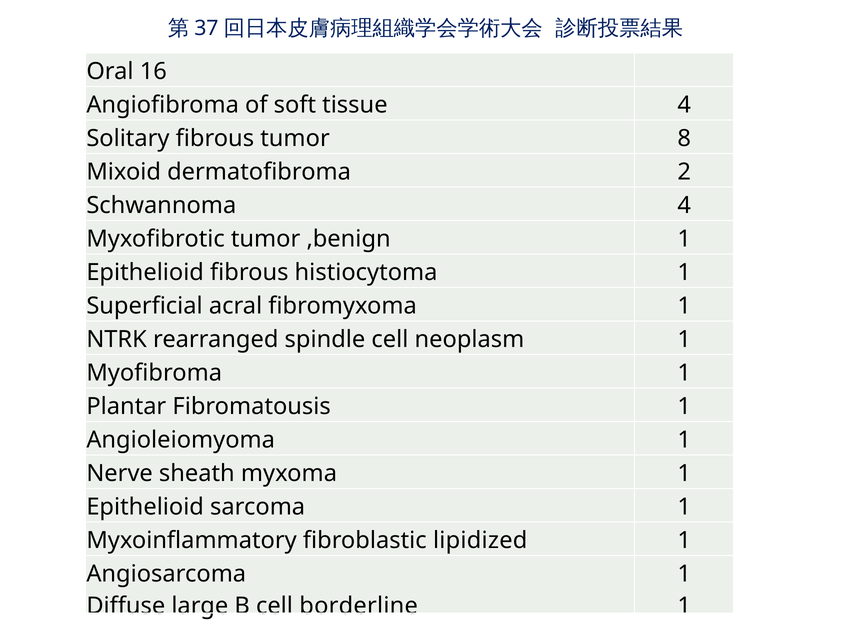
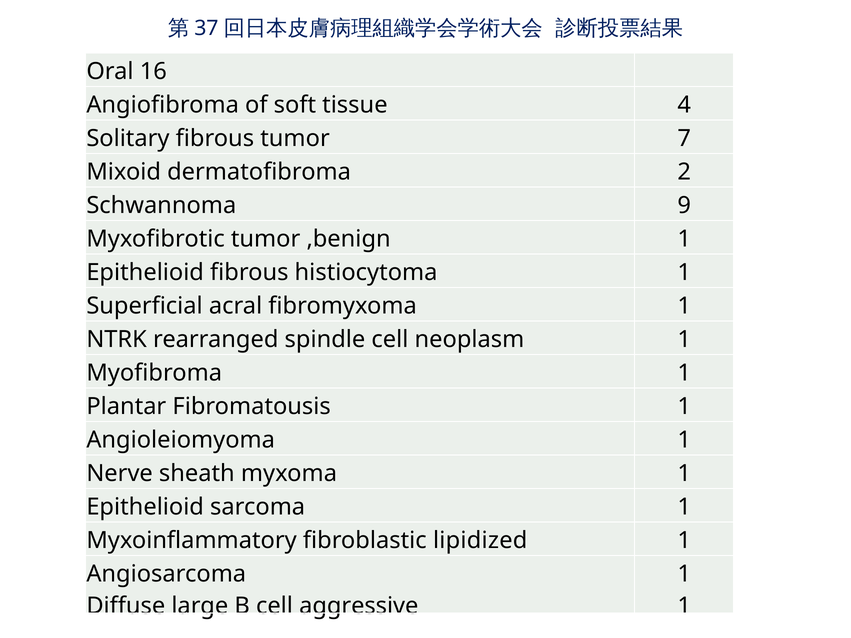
8: 8 -> 7 (684, 139)
Schwannoma 4: 4 -> 9 (684, 206)
borderline: borderline -> aggressive (359, 606)
